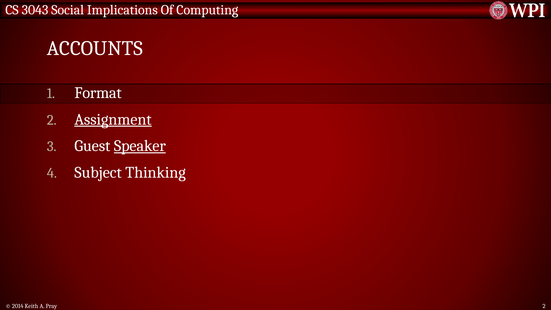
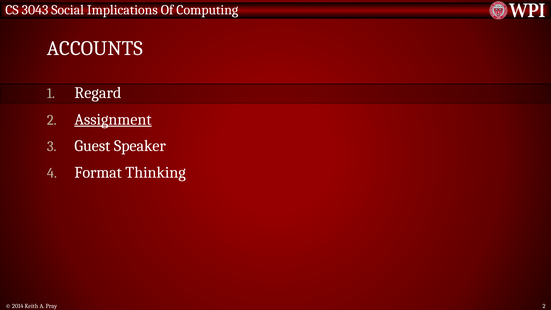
Format: Format -> Regard (98, 93)
Speaker underline: present -> none (140, 146)
Subject: Subject -> Format (98, 172)
